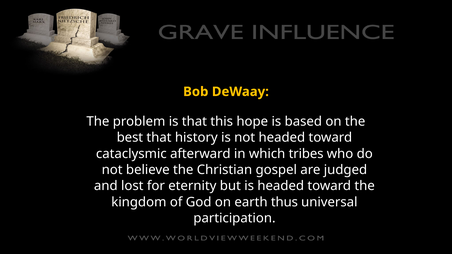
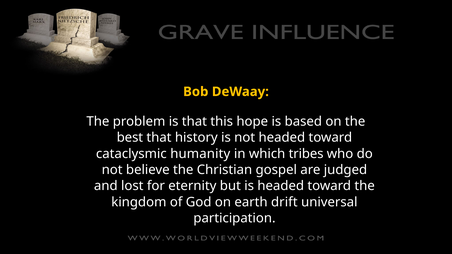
afterward: afterward -> humanity (200, 154)
thus: thus -> drift (284, 202)
